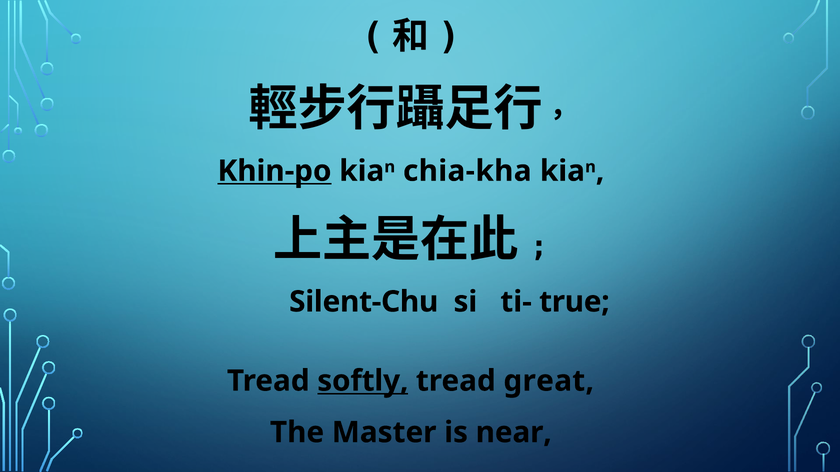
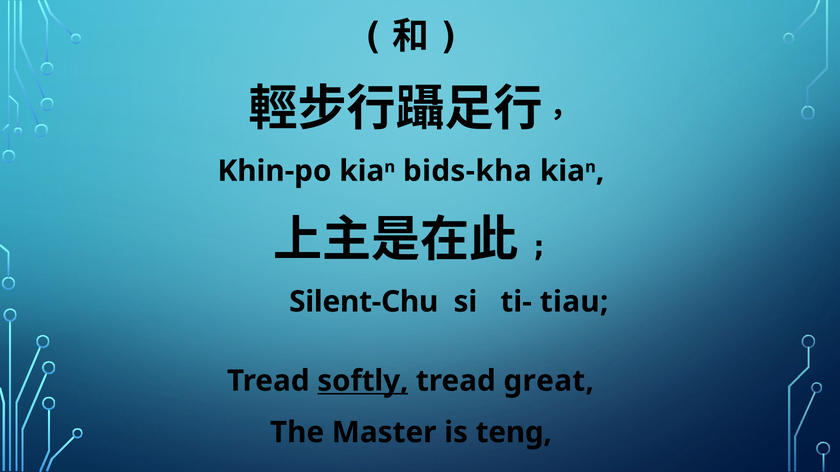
Khin-po underline: present -> none (274, 171)
chia-kha: chia-kha -> bids-kha (467, 171)
true: true -> tiau (574, 302)
near: near -> teng (514, 433)
